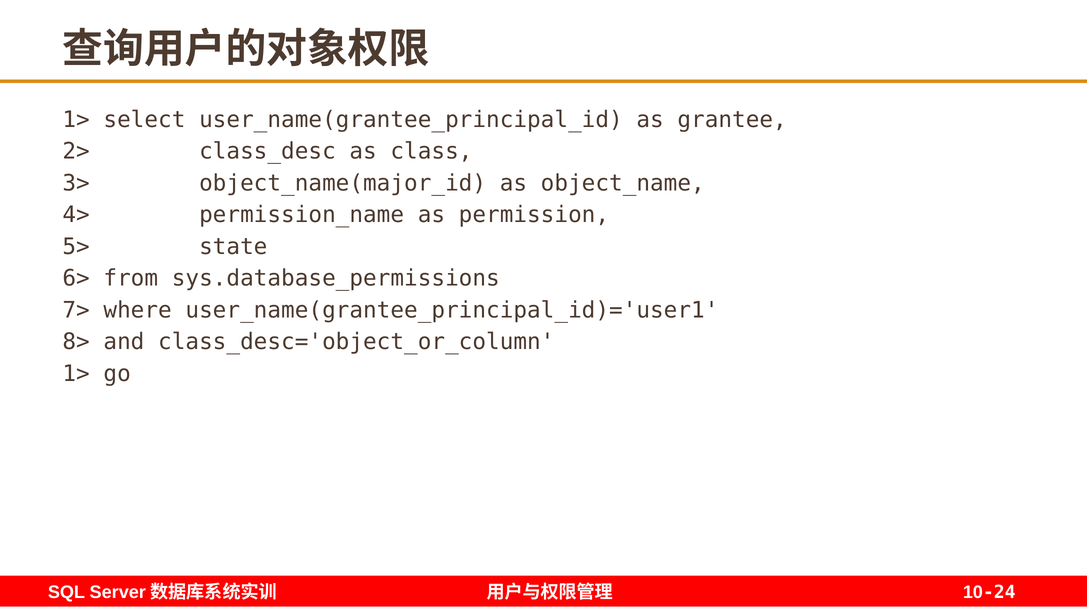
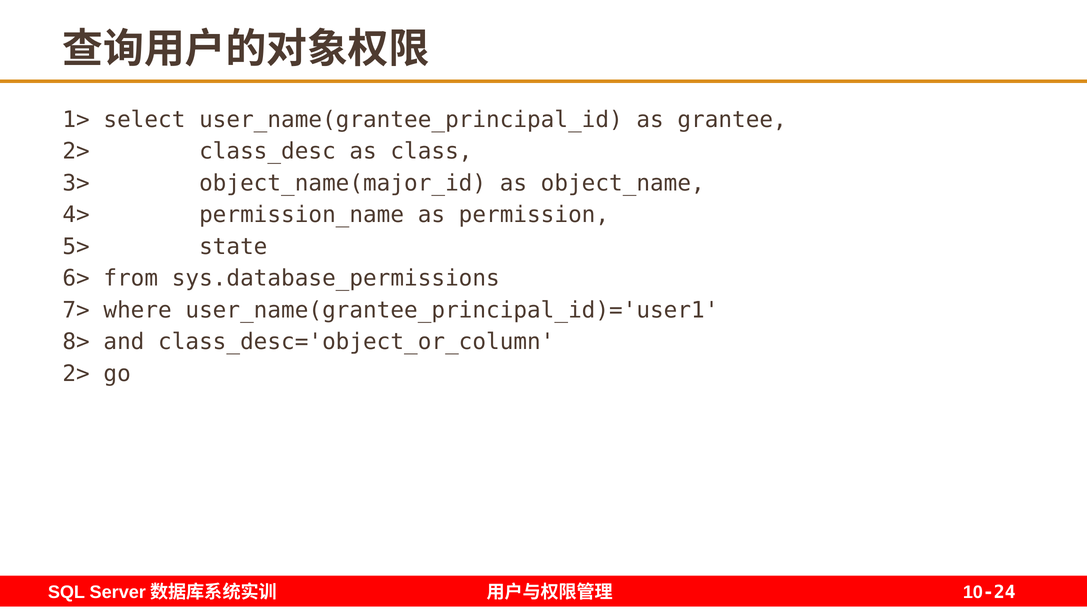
1>: 1> -> 2> (76, 373)
